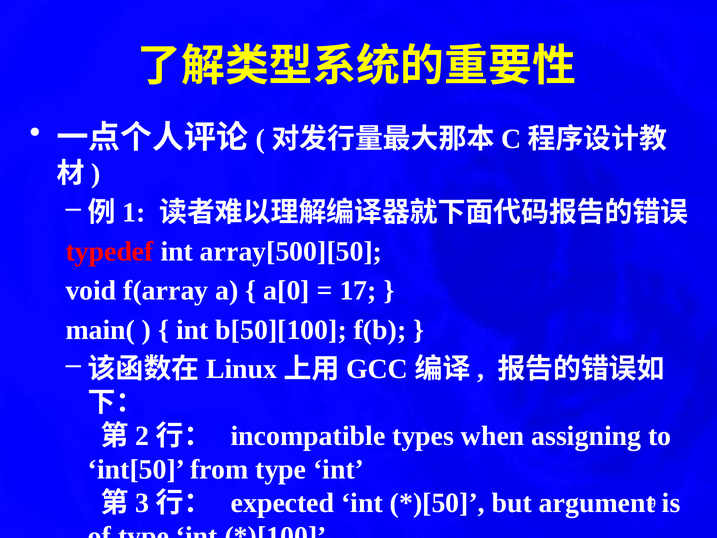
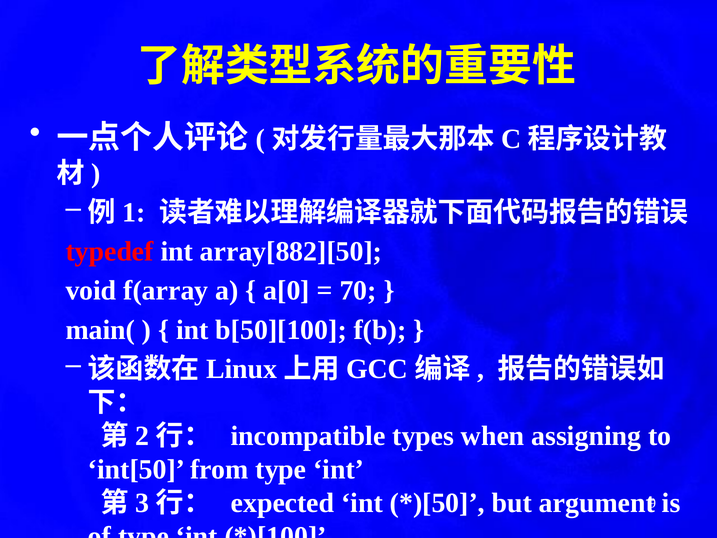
array[500][50: array[500][50 -> array[882][50 (291, 252)
17: 17 -> 70 (358, 291)
